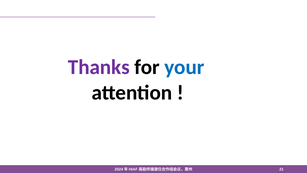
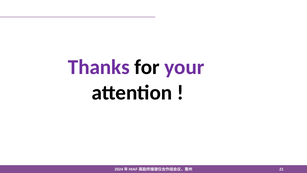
your colour: blue -> purple (184, 67)
